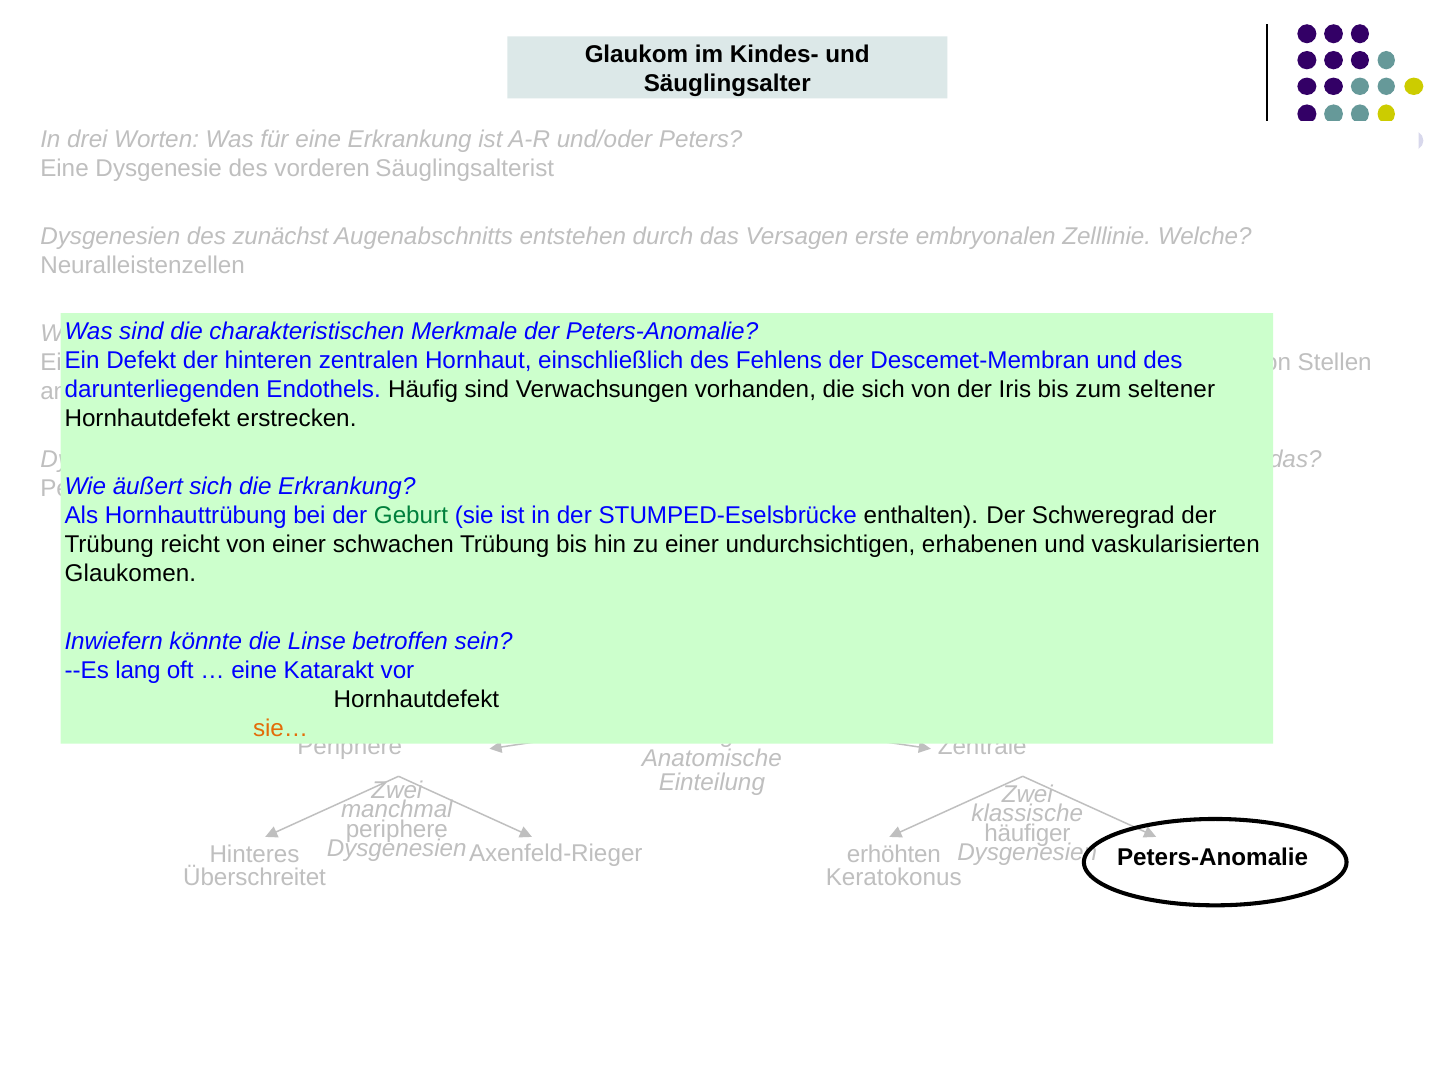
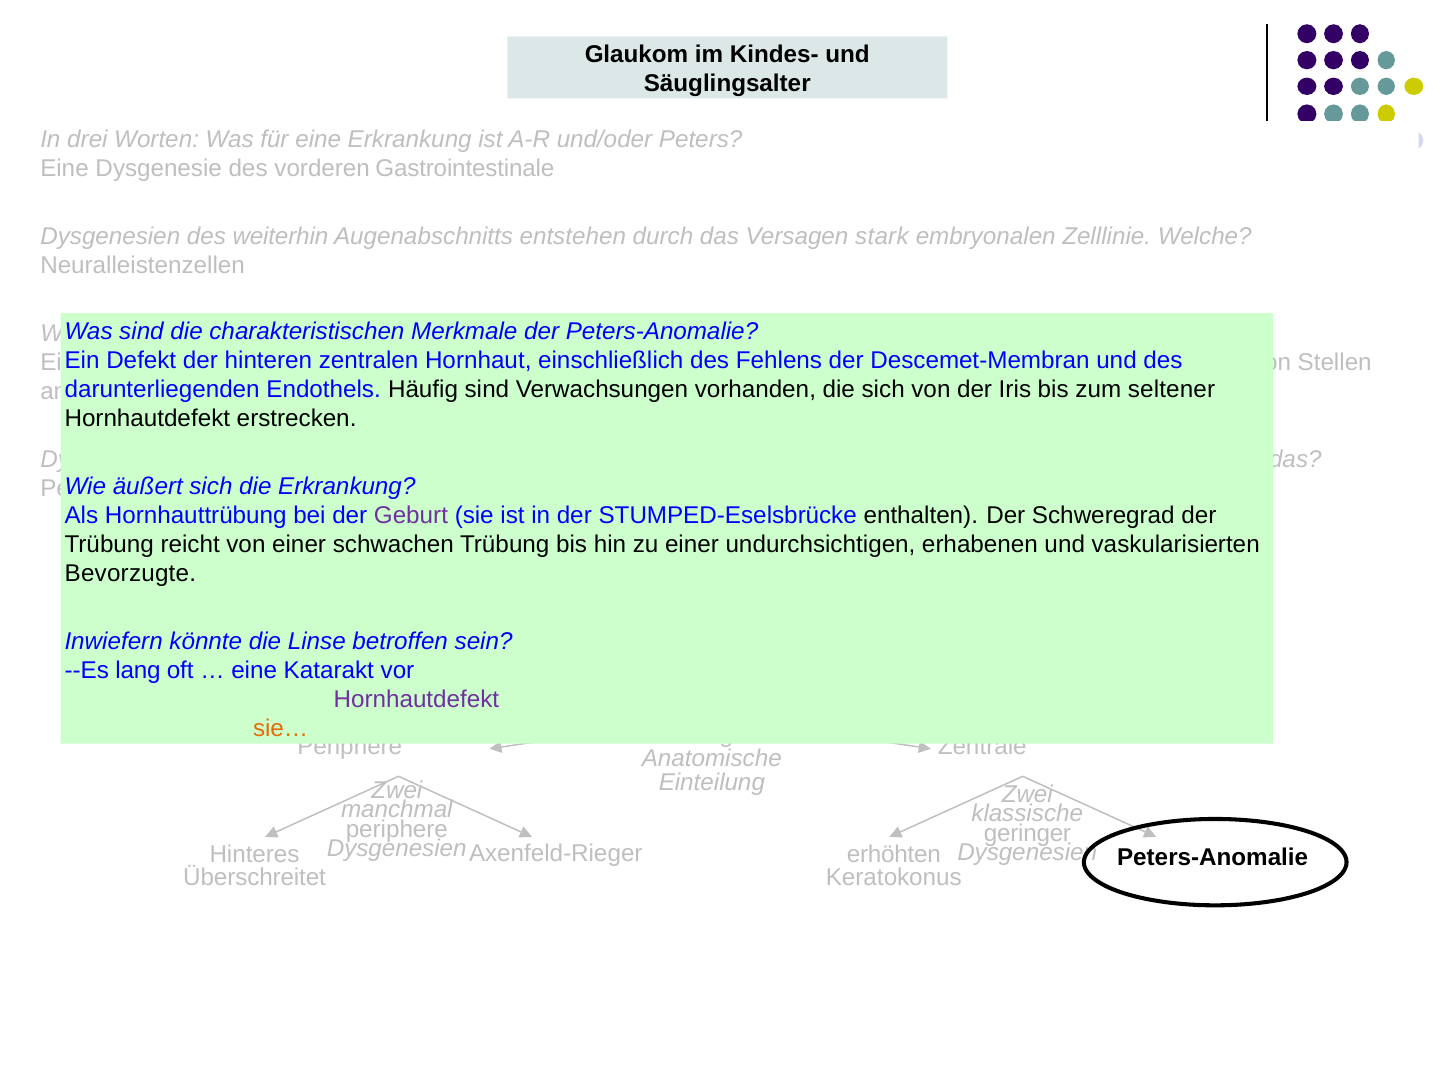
Säuglingsalterist: Säuglingsalterist -> Gastrointestinale (465, 169)
zunächst: zunächst -> weiterhin (280, 236)
erste: erste -> stark (882, 236)
Geburt colour: green -> purple (411, 516)
Glaukomen: Glaukomen -> Bevorzugte (130, 574)
Hornhautdefekt colour: black -> purple (416, 700)
häufiger: häufiger -> geringer (1027, 833)
